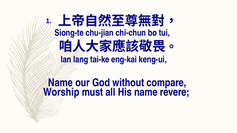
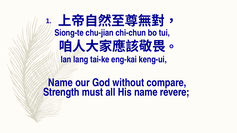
Worship: Worship -> Strength (61, 92)
